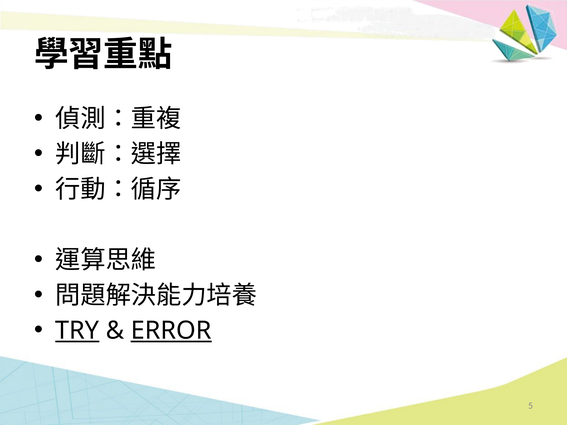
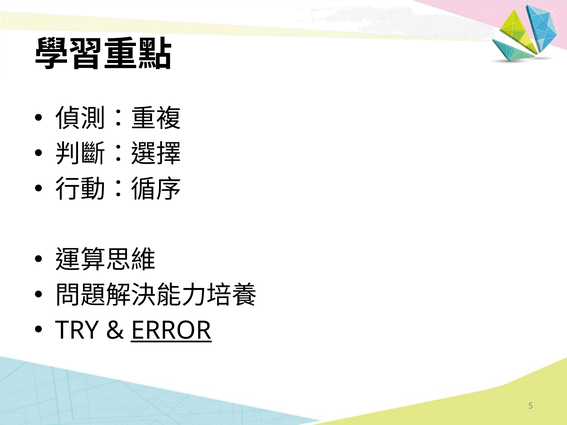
TRY underline: present -> none (77, 331)
